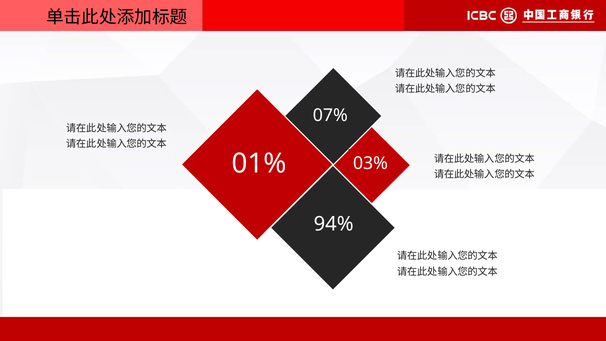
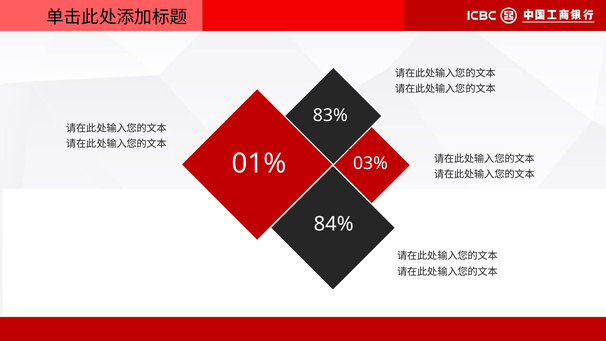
07%: 07% -> 83% (330, 115)
94%: 94% -> 84% (334, 224)
